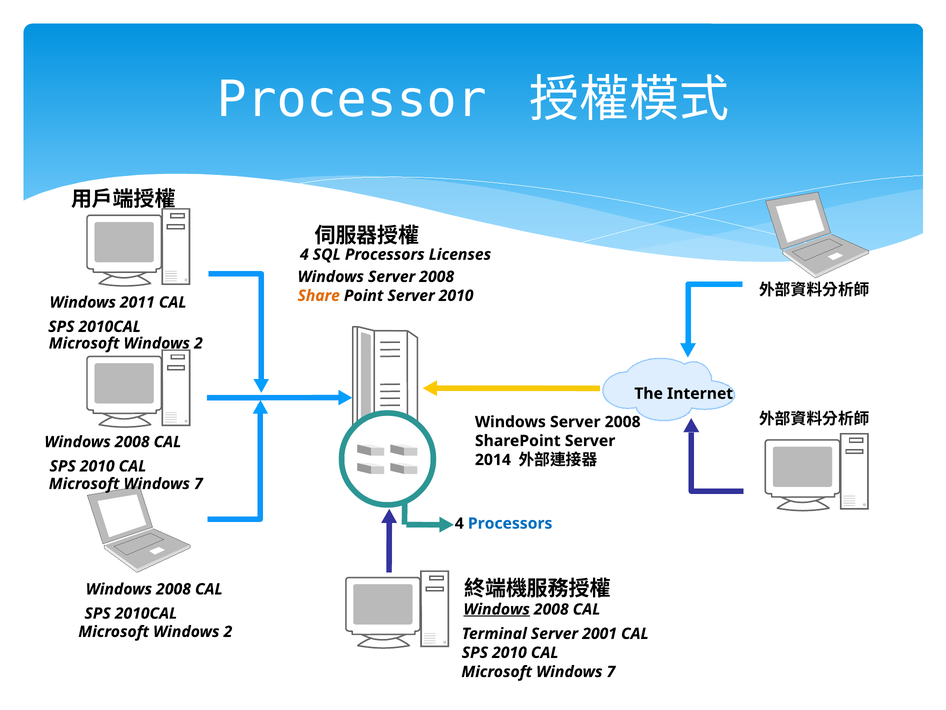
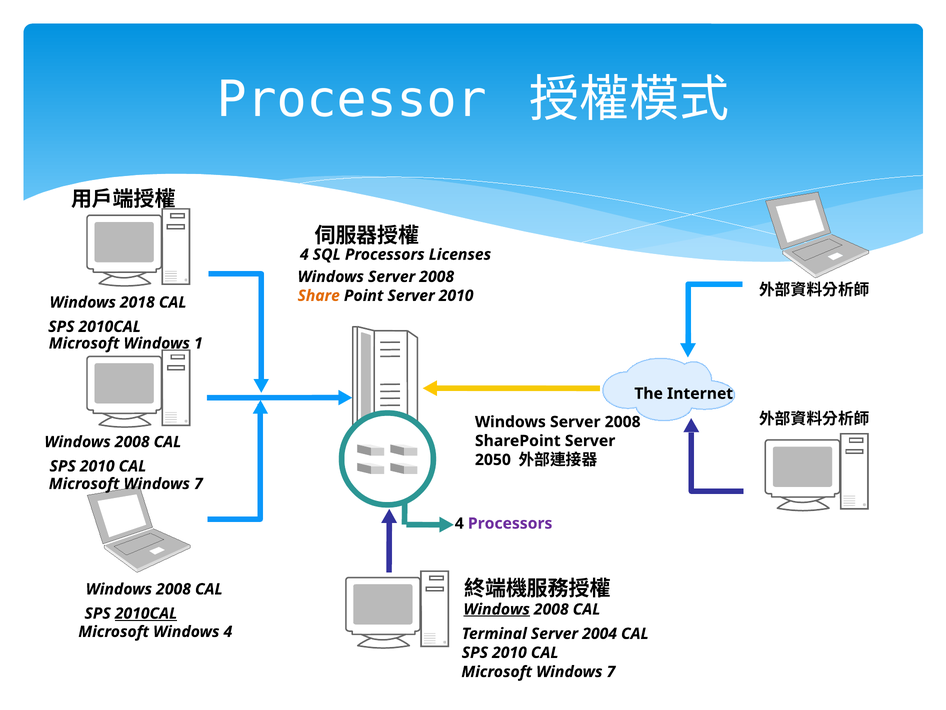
2011: 2011 -> 2018 (137, 302)
2: 2 -> 1 (198, 343)
2014: 2014 -> 2050 (493, 459)
Processors colour: blue -> purple (510, 523)
2010CAL underline: none -> present (146, 613)
2: 2 -> 4 (228, 631)
2001: 2001 -> 2004 (600, 633)
